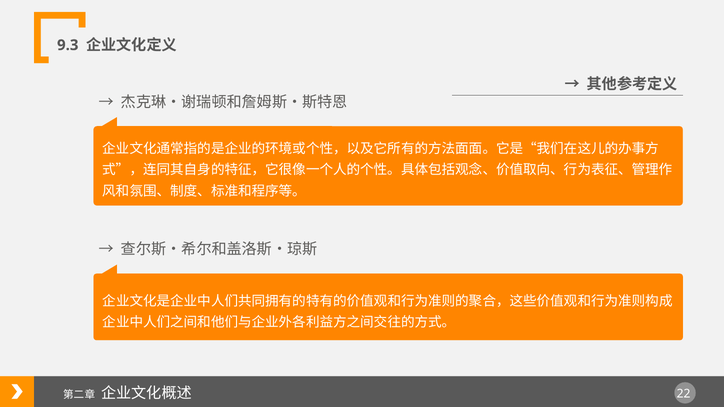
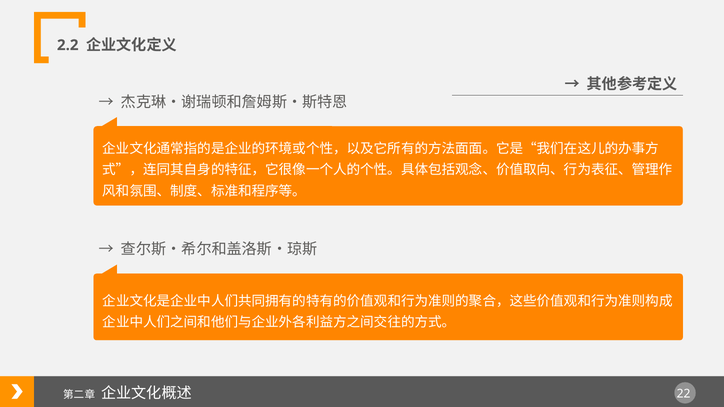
9.3: 9.3 -> 2.2 (68, 45)
